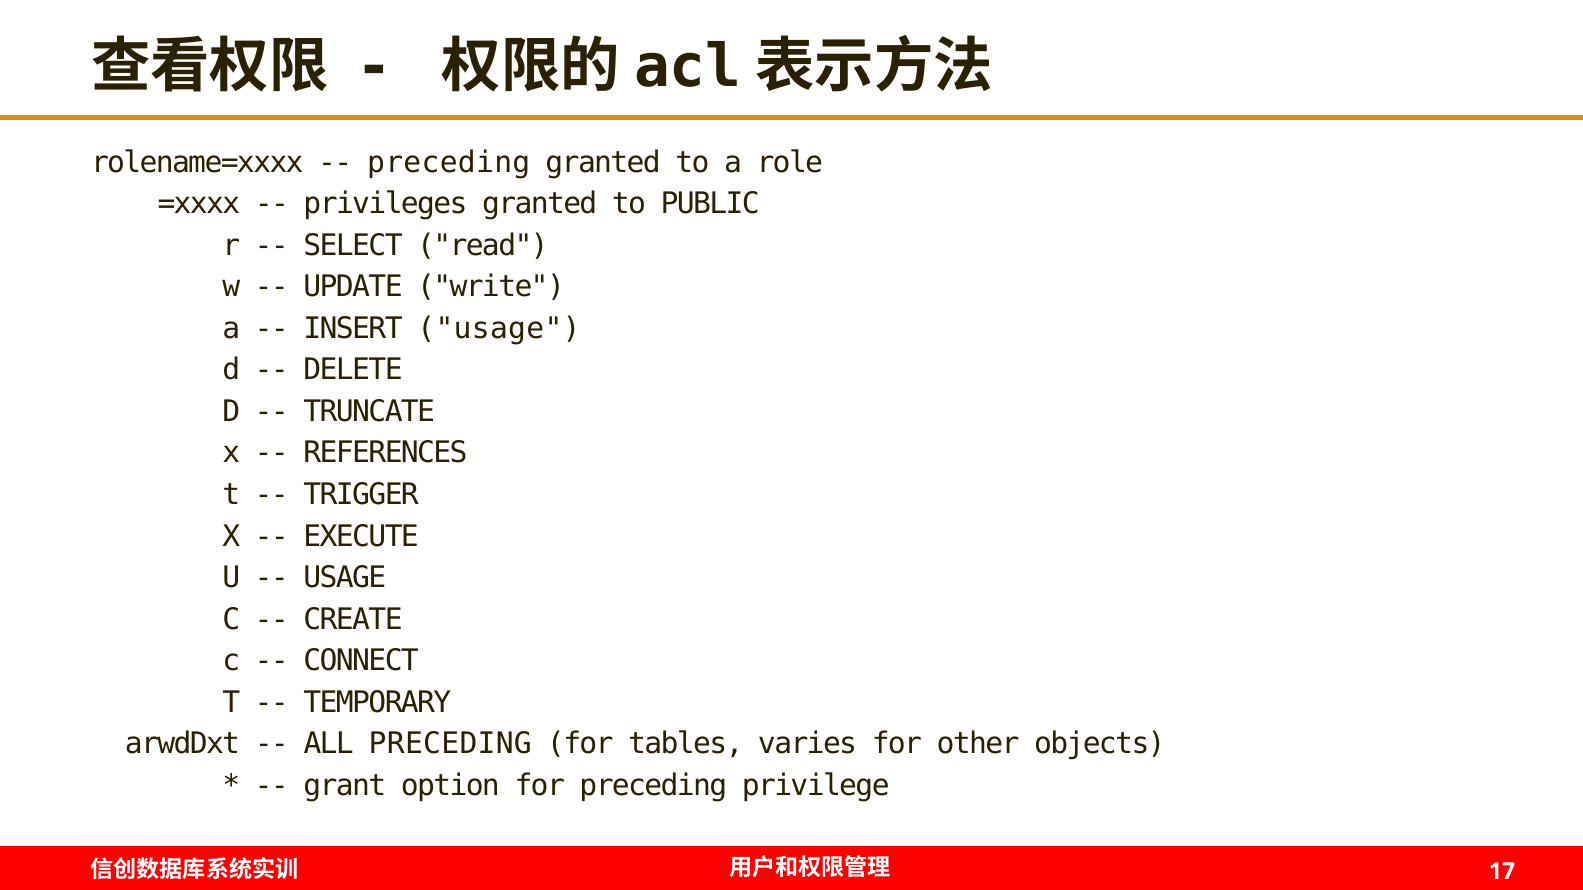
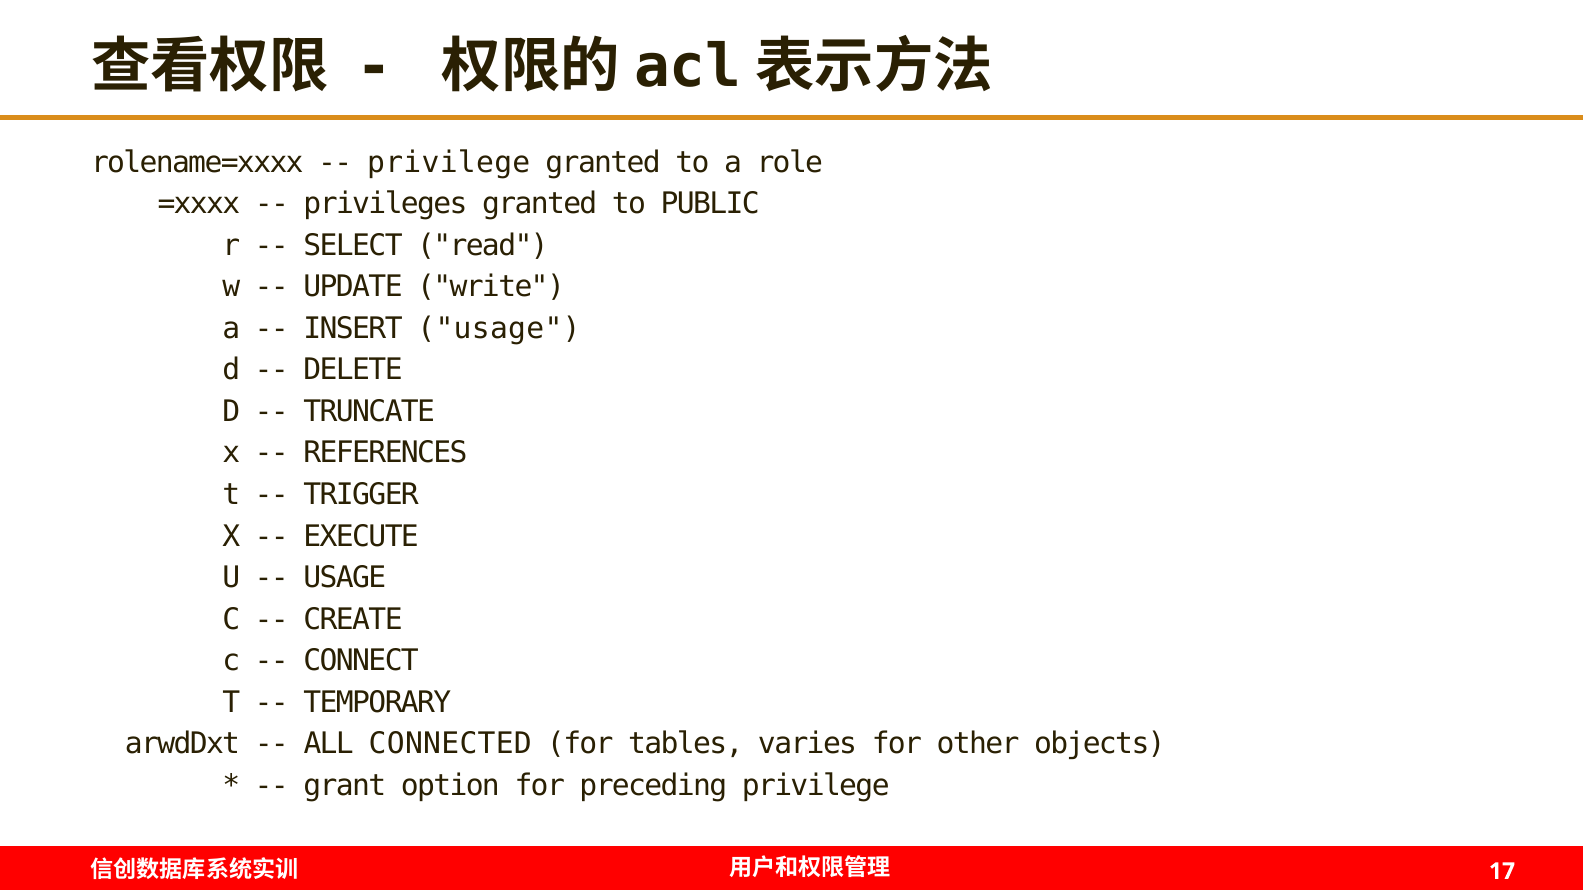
preceding: preceding -> privilege (449, 162)
ALL PRECEDING: PRECEDING -> CONNECTED (450, 744)
